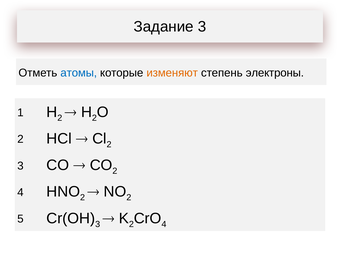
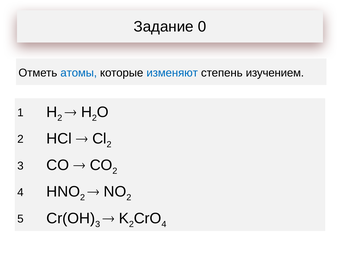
Задание 3: 3 -> 0 (202, 27)
изменяют colour: orange -> blue (172, 73)
электроны: электроны -> изучением (275, 73)
